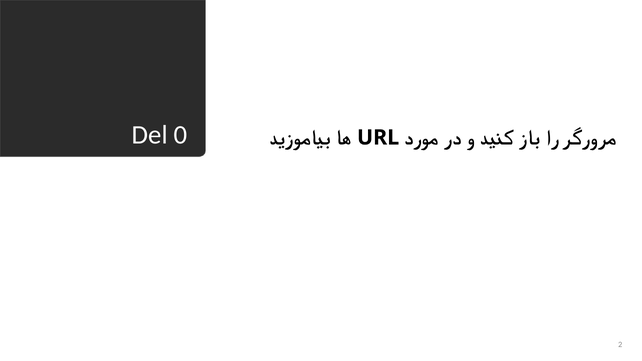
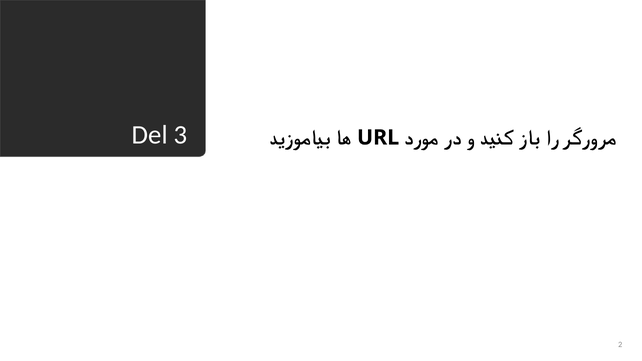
0: 0 -> 3 (181, 135)
